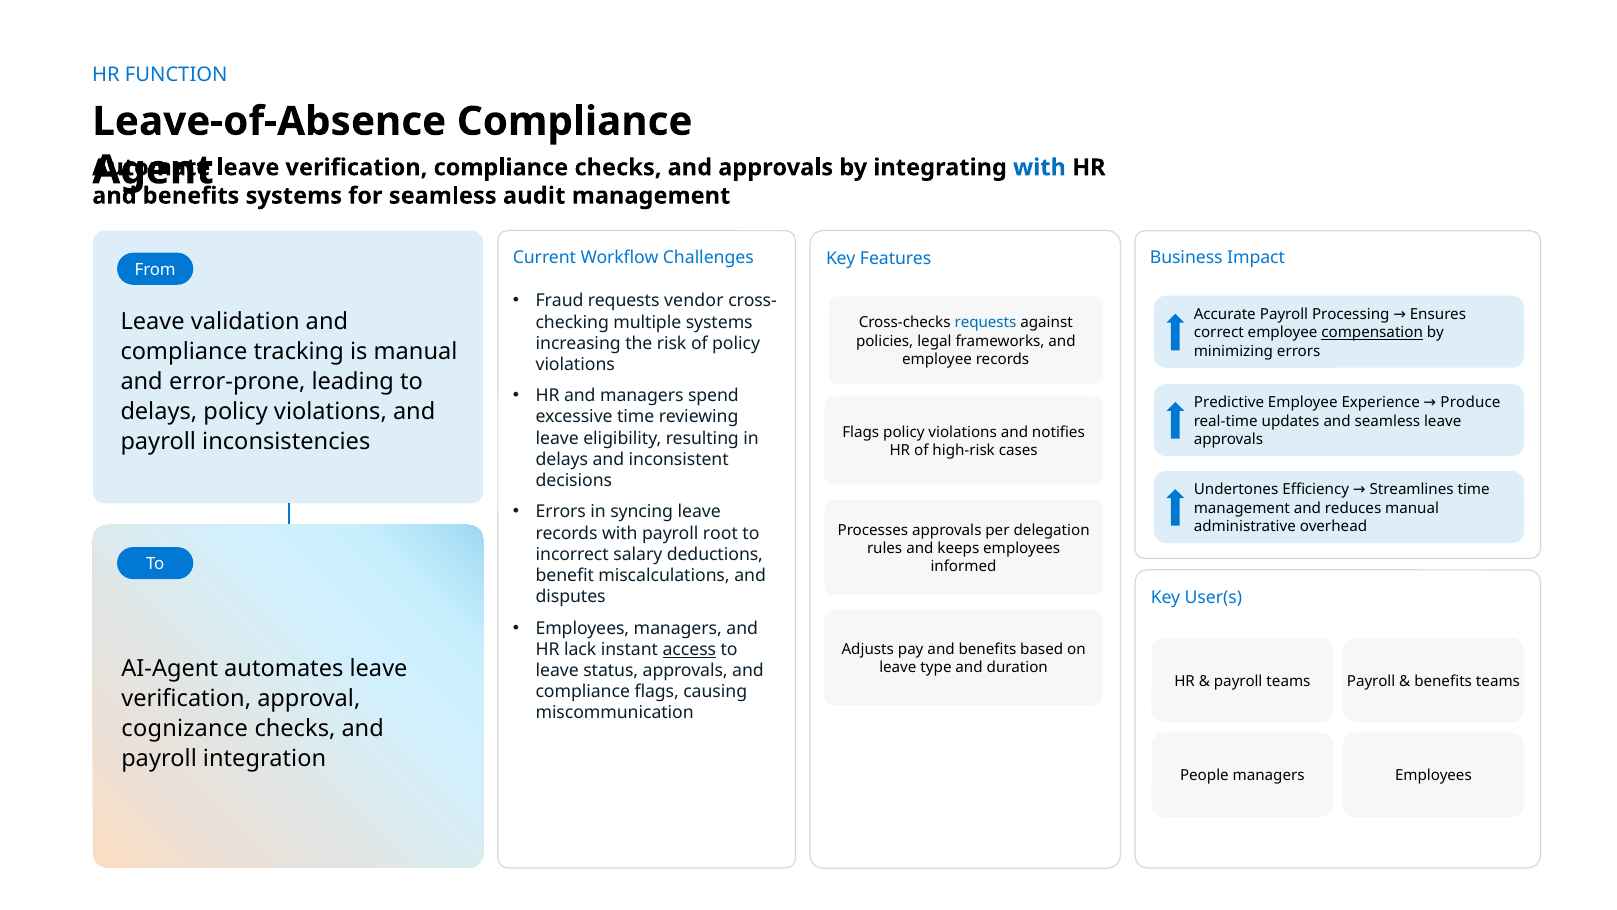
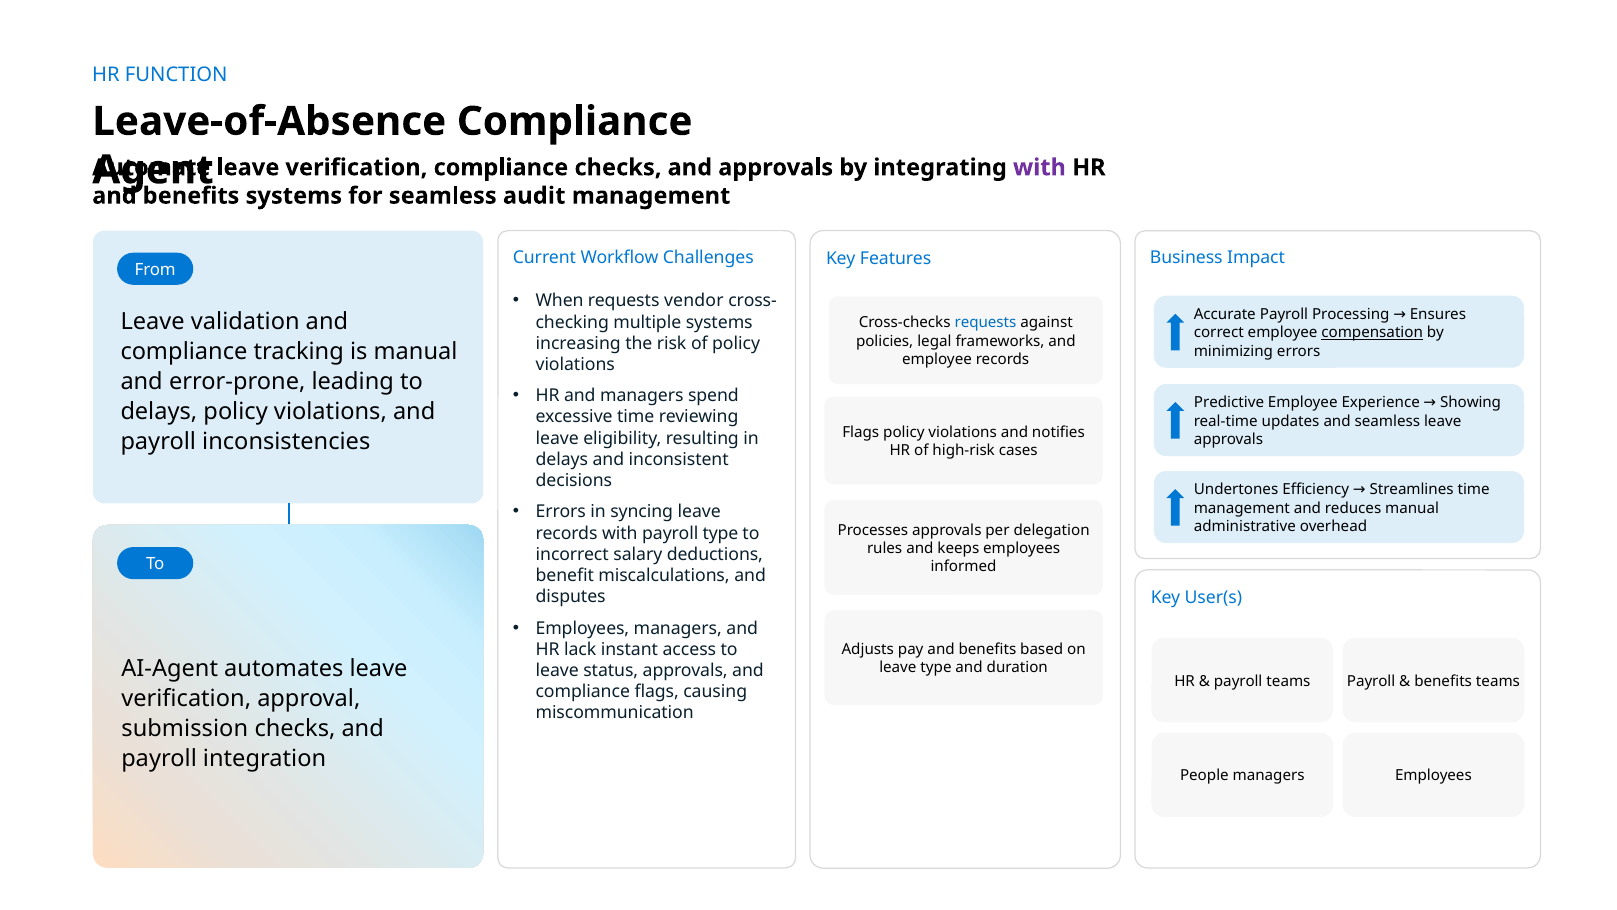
with colour: blue -> purple (1039, 167)
Fraud: Fraud -> When (560, 301)
Produce: Produce -> Showing (1471, 403)
root: root -> type (721, 533)
access underline: present -> none (689, 649)
cognizance: cognizance -> submission (185, 729)
